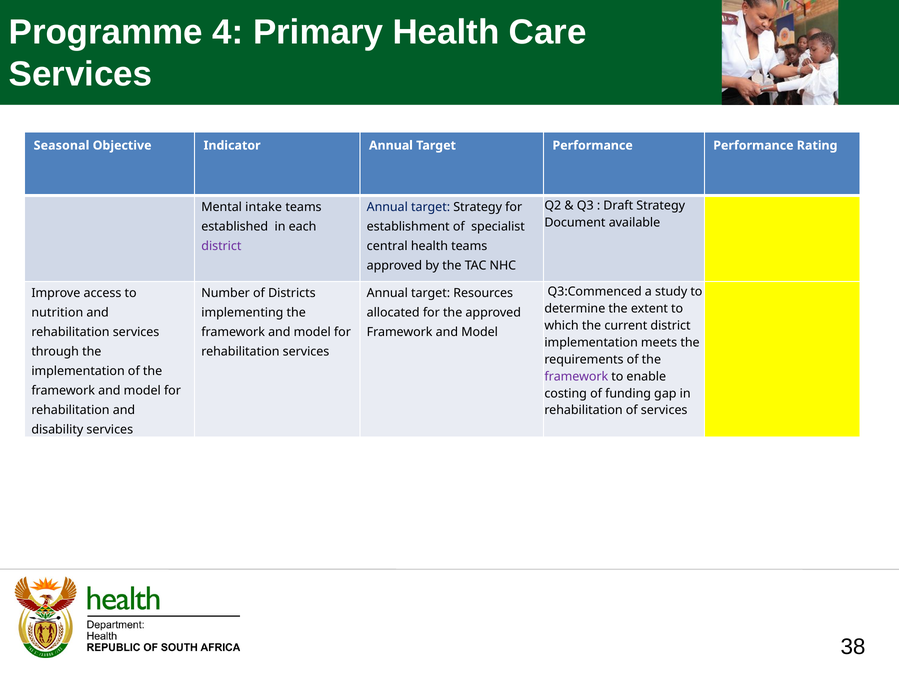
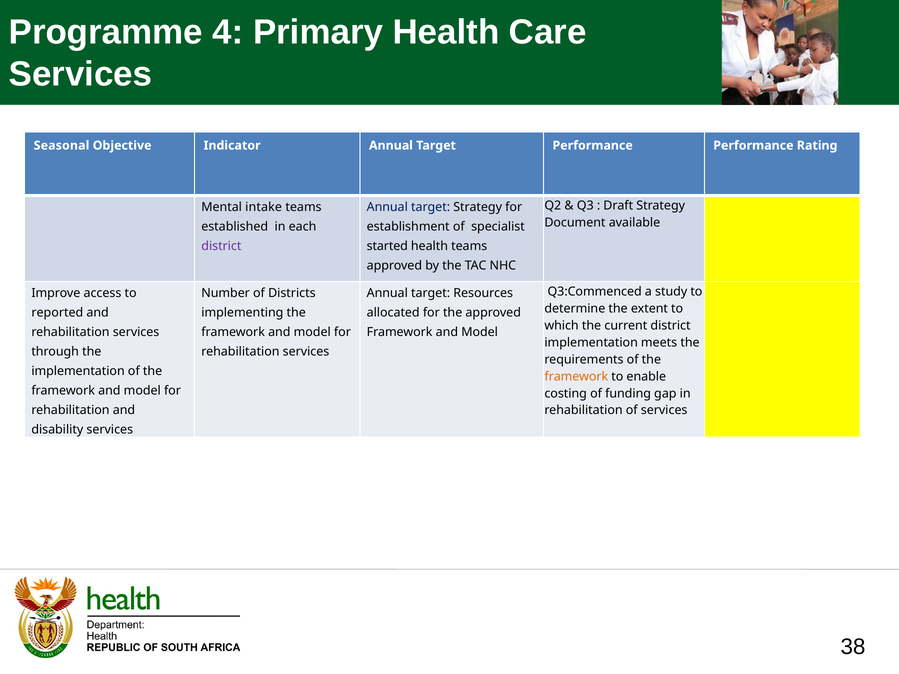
central: central -> started (387, 246)
nutrition: nutrition -> reported (57, 313)
framework colour: purple -> orange (576, 377)
